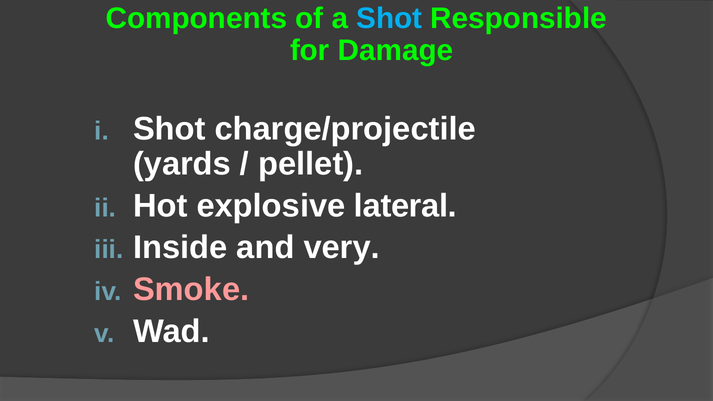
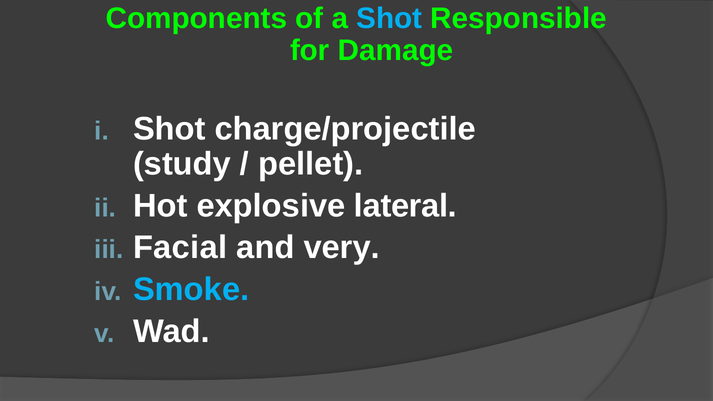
yards: yards -> study (182, 164)
Inside: Inside -> Facial (180, 248)
Smoke colour: pink -> light blue (191, 290)
